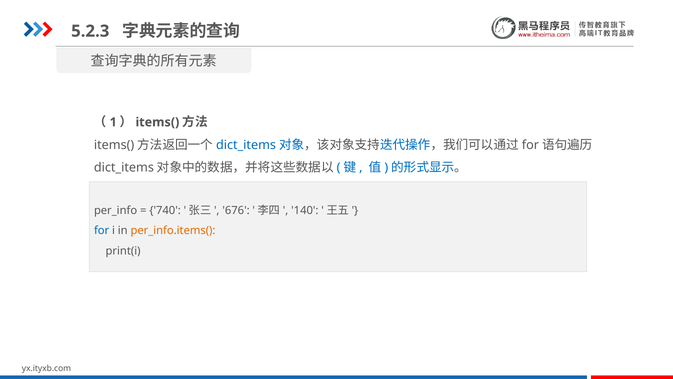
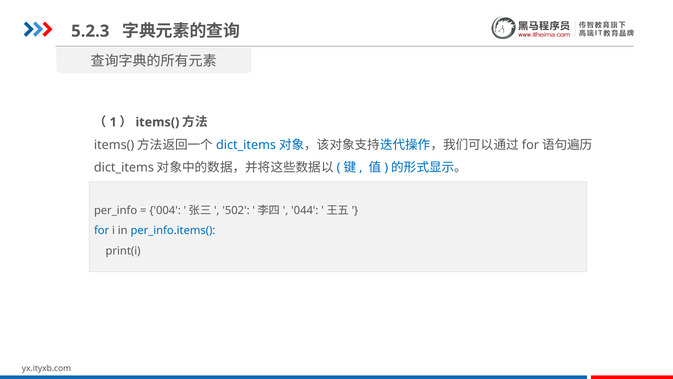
740: 740 -> 004 (165, 210)
676: 676 -> 502 (236, 210)
140: 140 -> 044 (305, 210)
per_info.items( colour: orange -> blue (173, 231)
